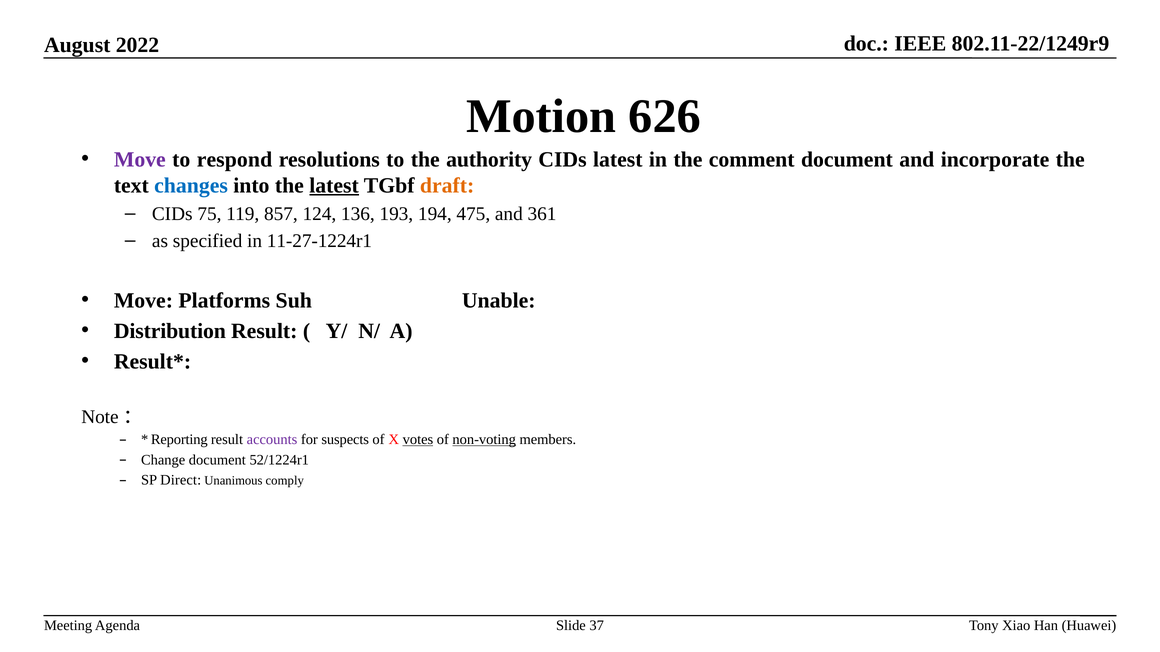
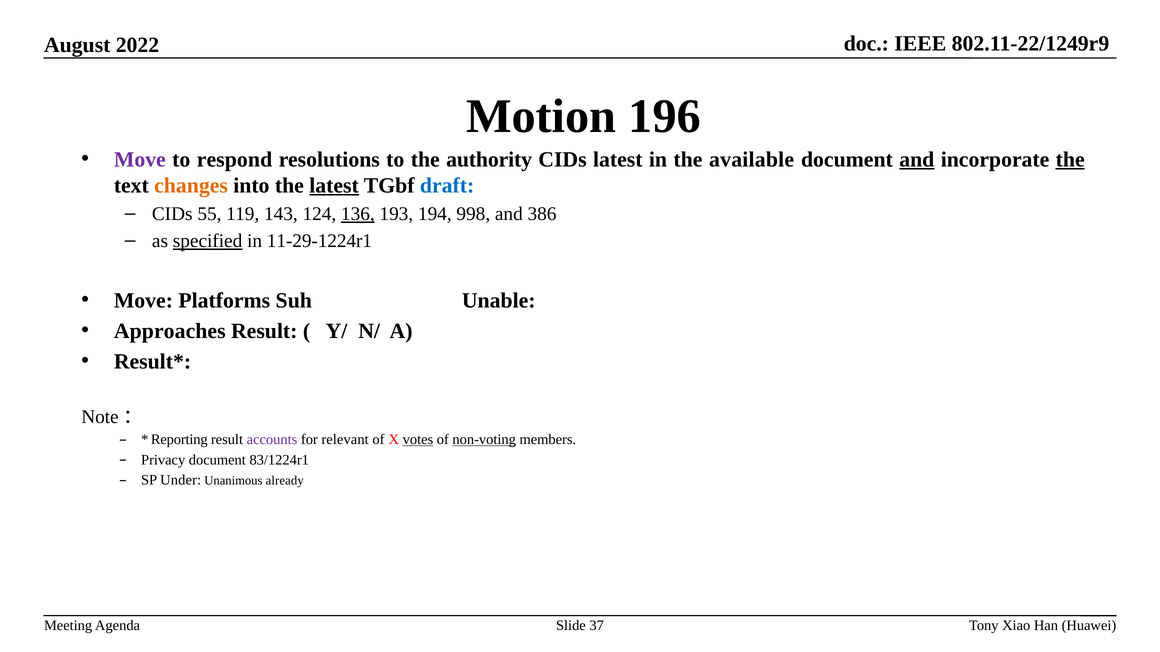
626: 626 -> 196 (665, 116)
comment: comment -> available (752, 160)
and underline: none -> present (917, 160)
the underline: none -> present (1070, 160)
changes colour: blue -> orange (191, 186)
draft colour: orange -> blue (447, 186)
75: 75 -> 55 (209, 214)
857: 857 -> 143 (281, 214)
136 underline: none -> present (358, 214)
475: 475 -> 998 (473, 214)
361: 361 -> 386 (542, 214)
specified underline: none -> present (208, 241)
11-27-1224r1: 11-27-1224r1 -> 11-29-1224r1 (319, 241)
Distribution: Distribution -> Approaches (170, 331)
suspects: suspects -> relevant (345, 440)
Change: Change -> Privacy (163, 460)
52/1224r1: 52/1224r1 -> 83/1224r1 (279, 460)
Direct: Direct -> Under (181, 480)
comply: comply -> already (285, 481)
